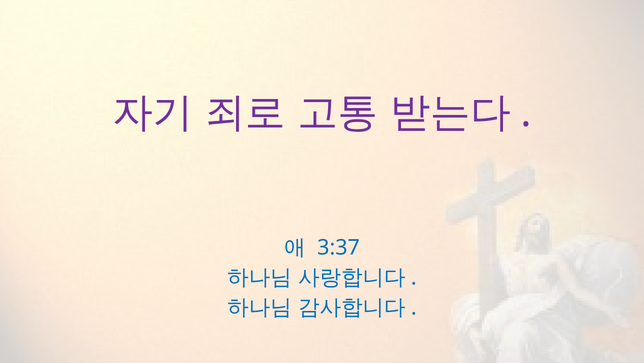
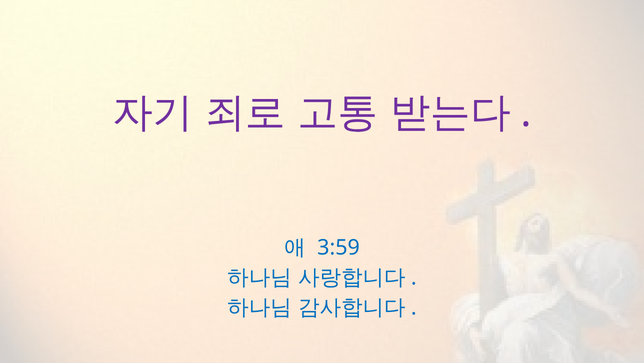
3:37: 3:37 -> 3:59 (339, 247)
